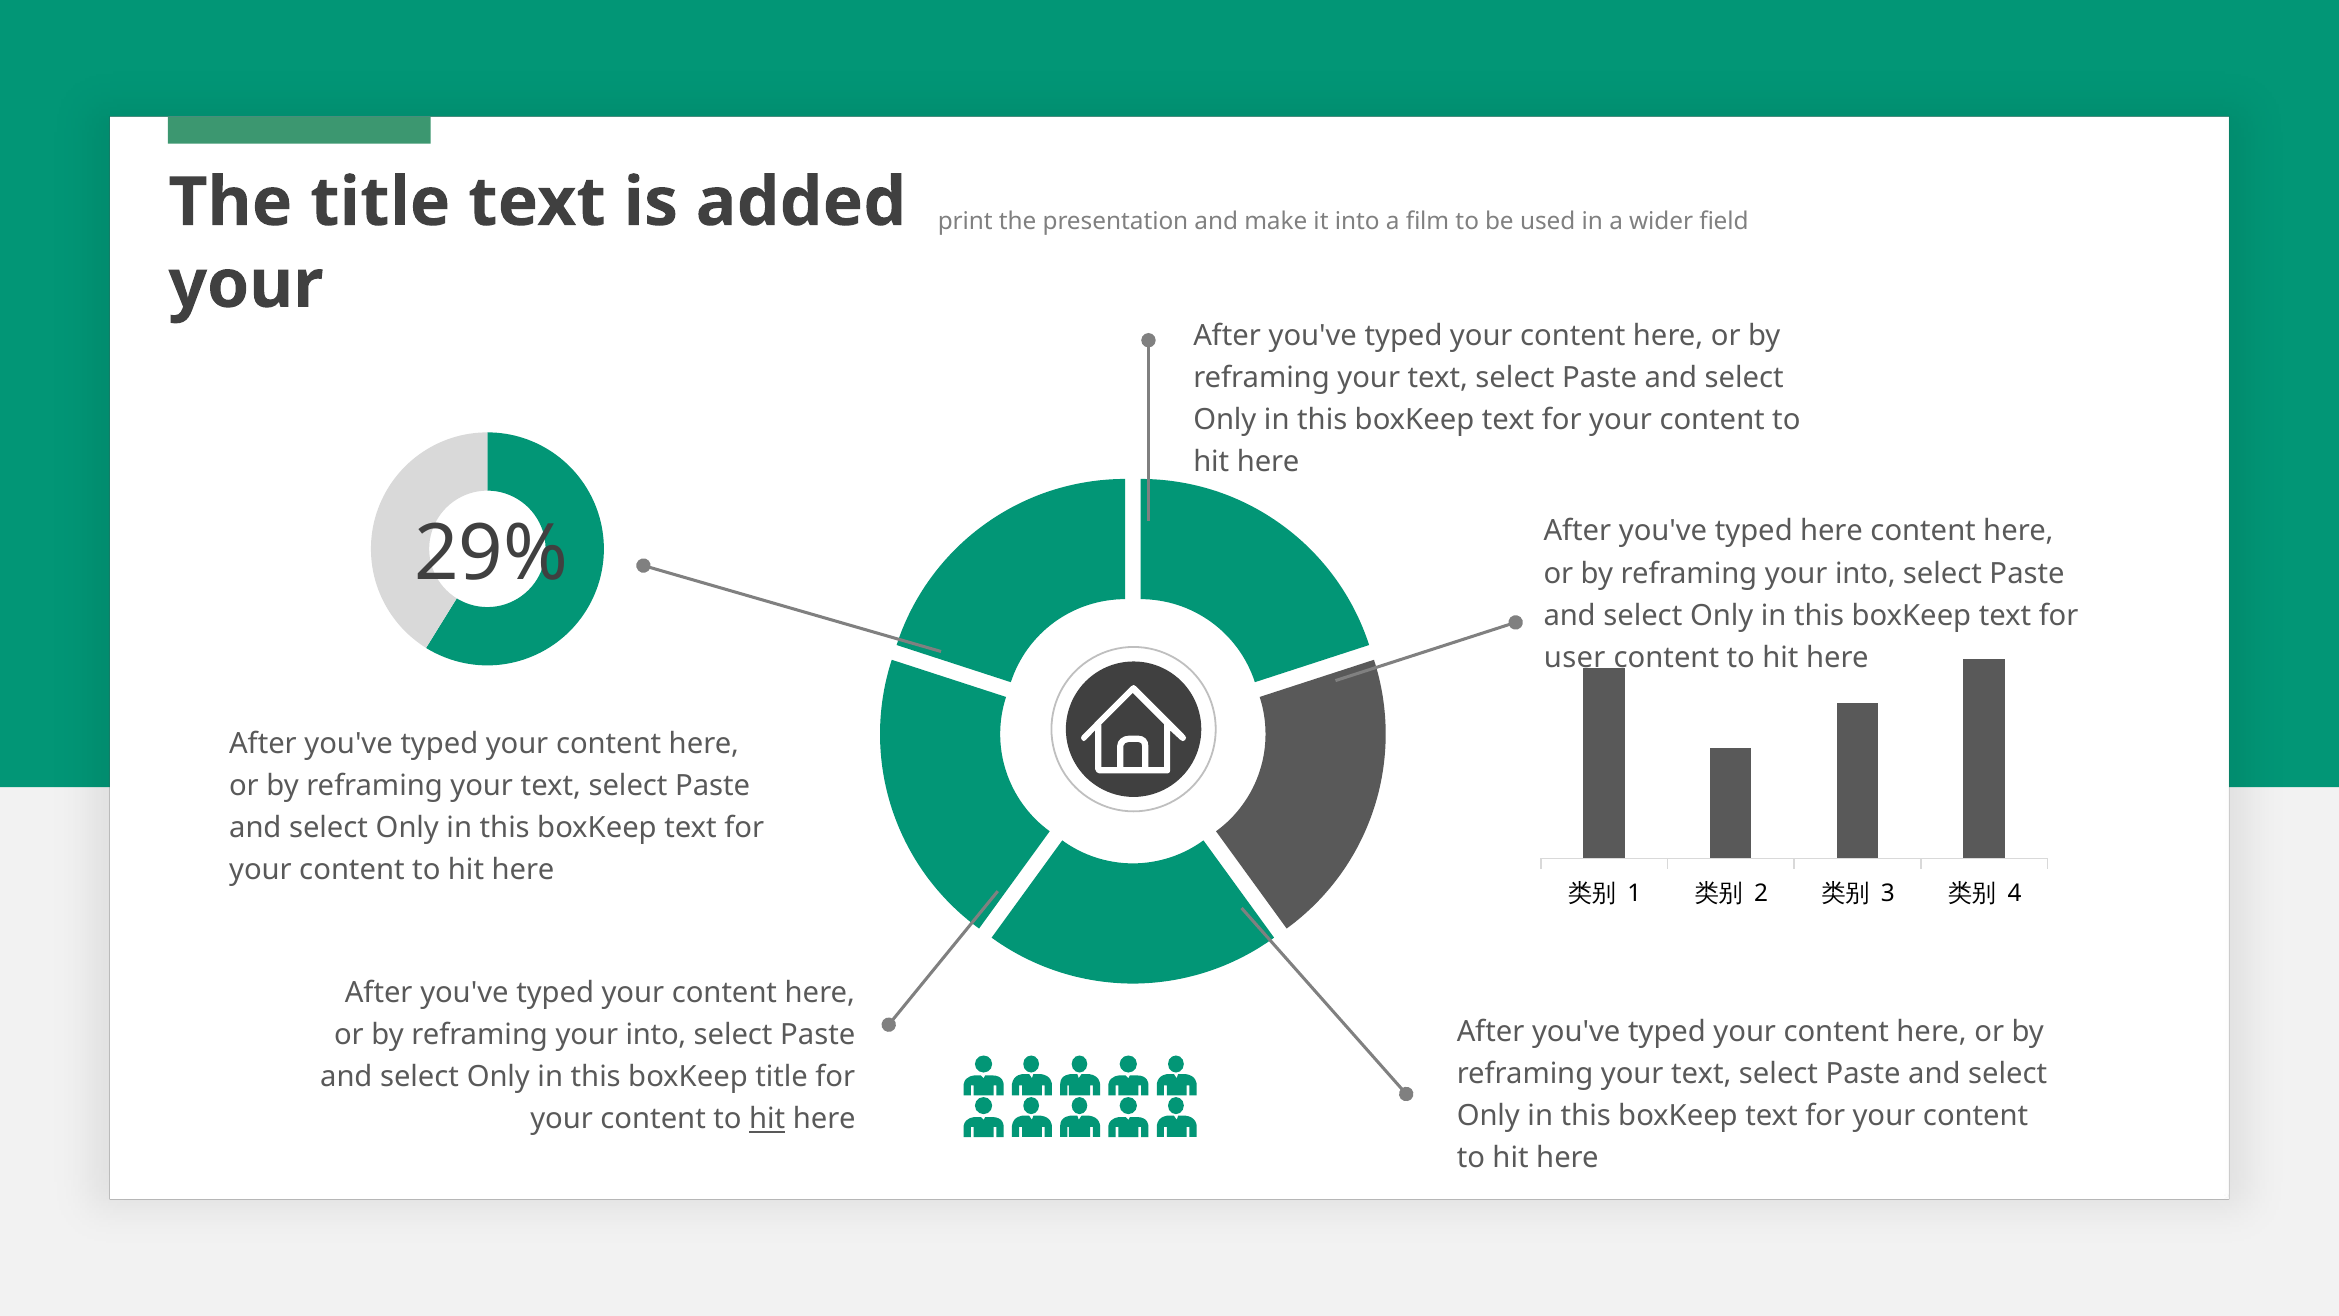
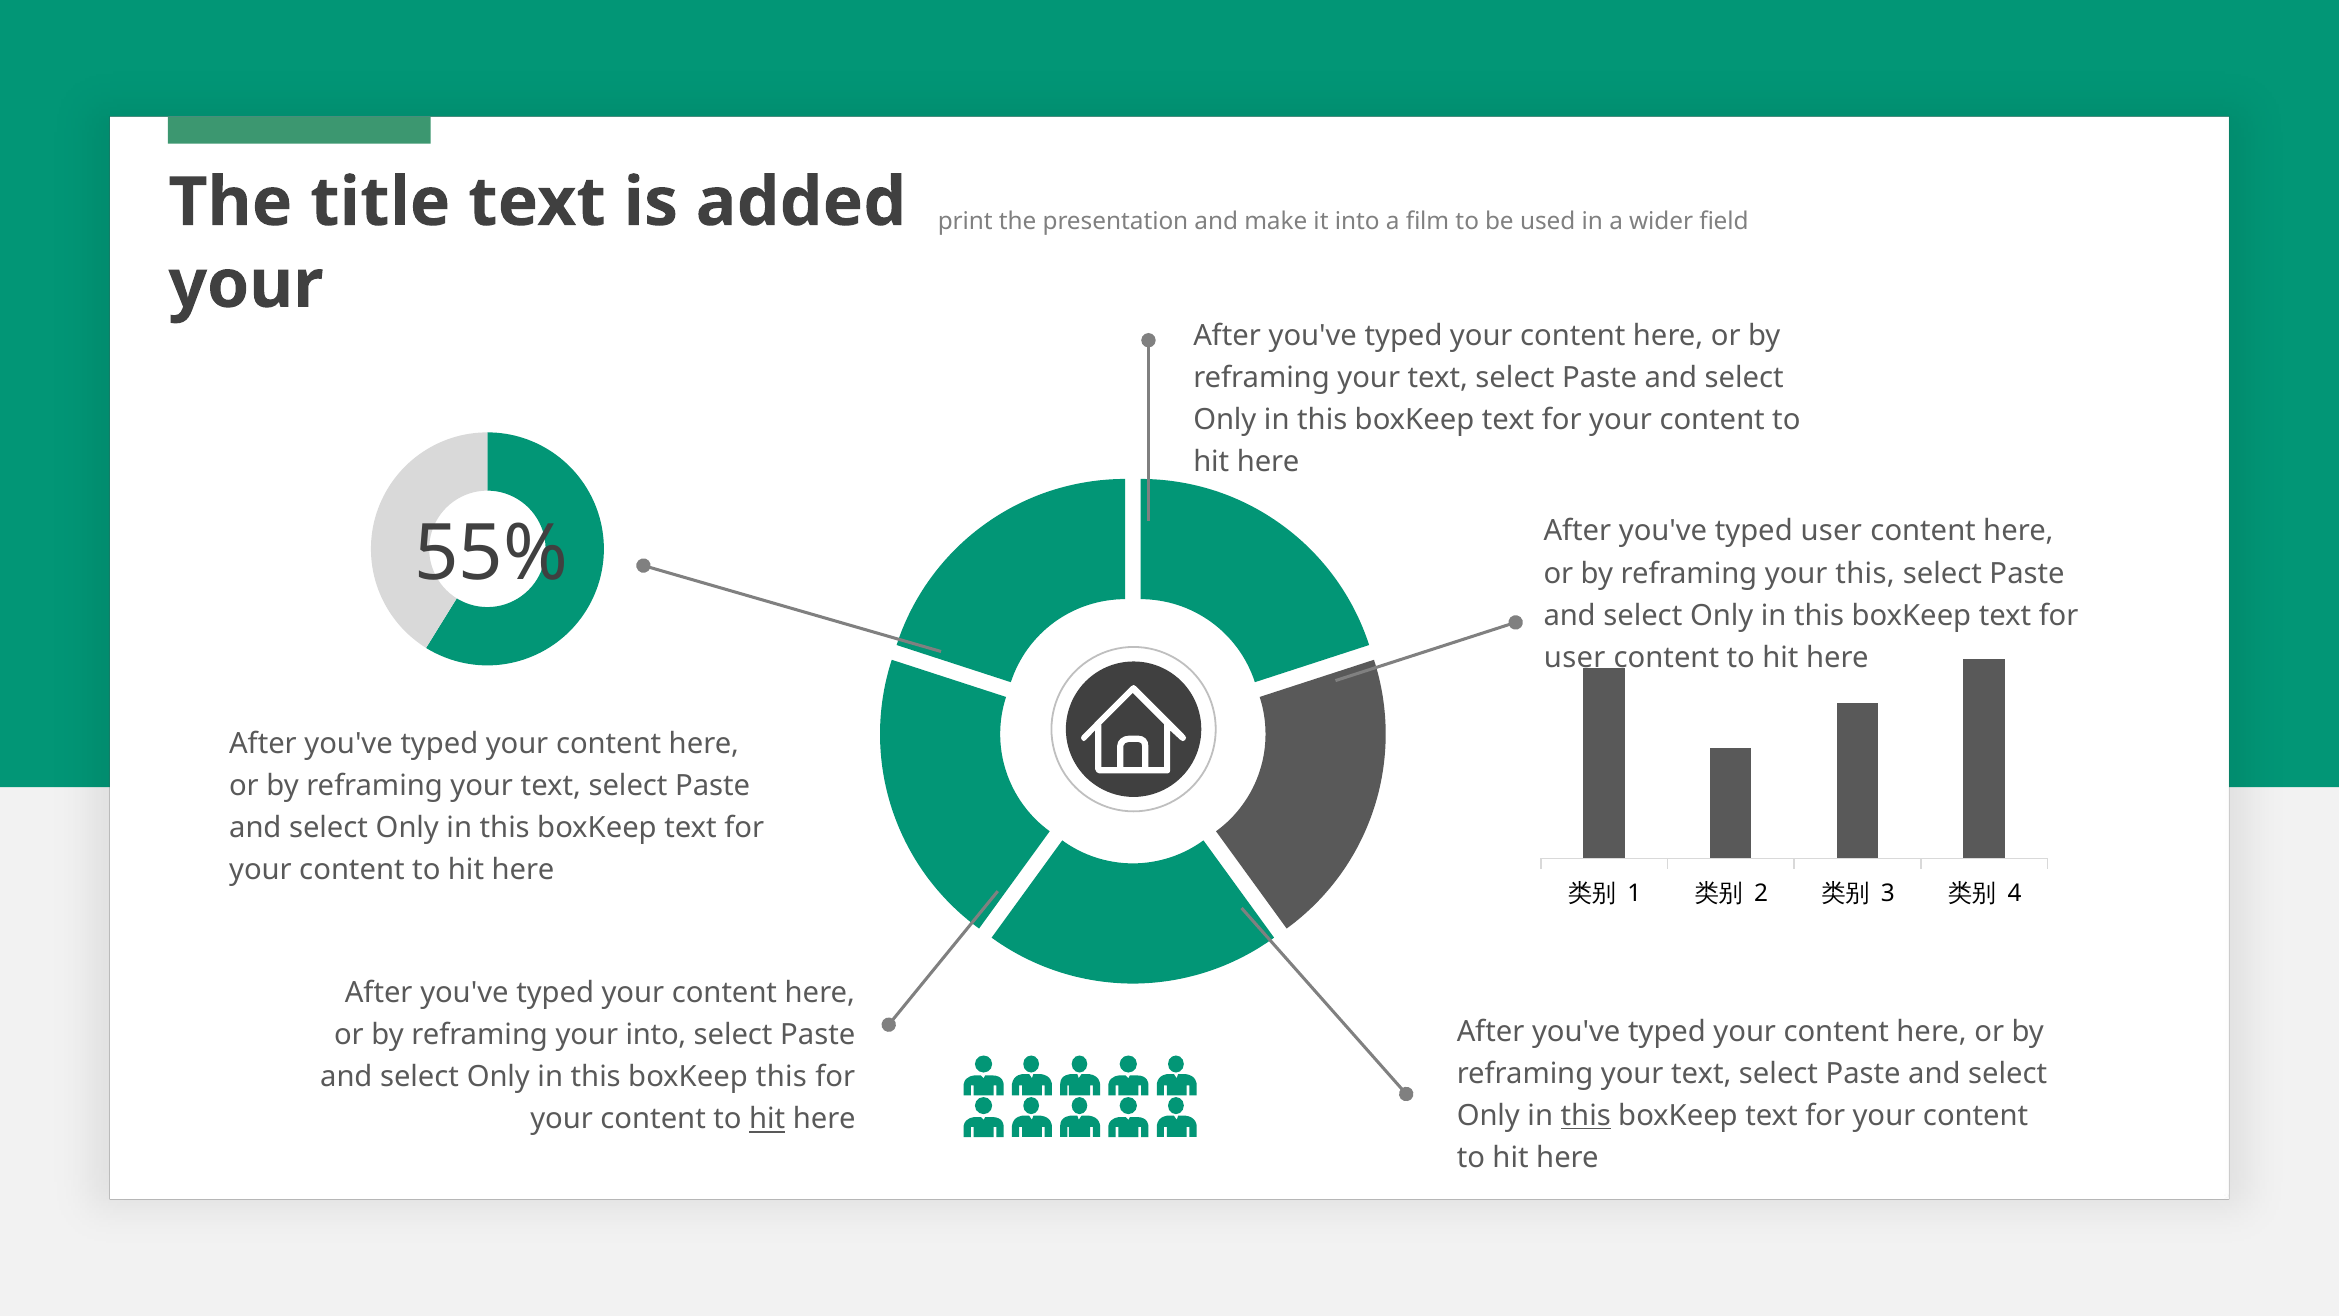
typed here: here -> user (1831, 531)
29%: 29% -> 55% (491, 554)
into: into -> this (1865, 573)
boxKeep title: title -> this (781, 1077)
this underline: none -> present (1586, 1116)
